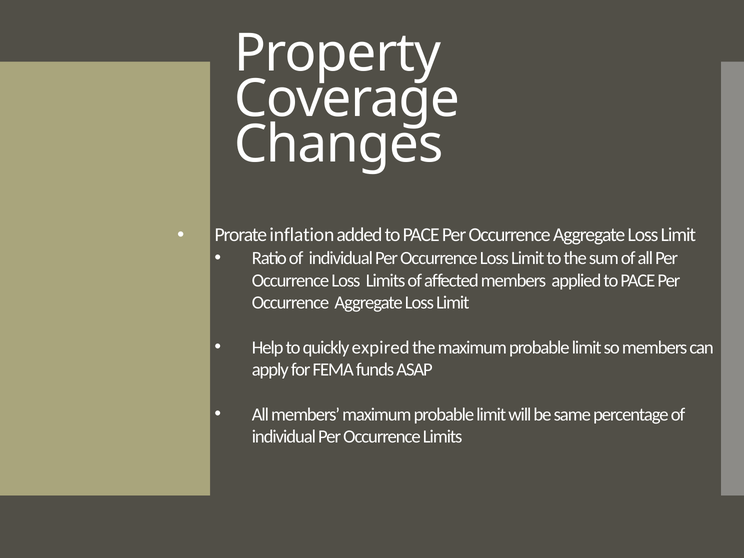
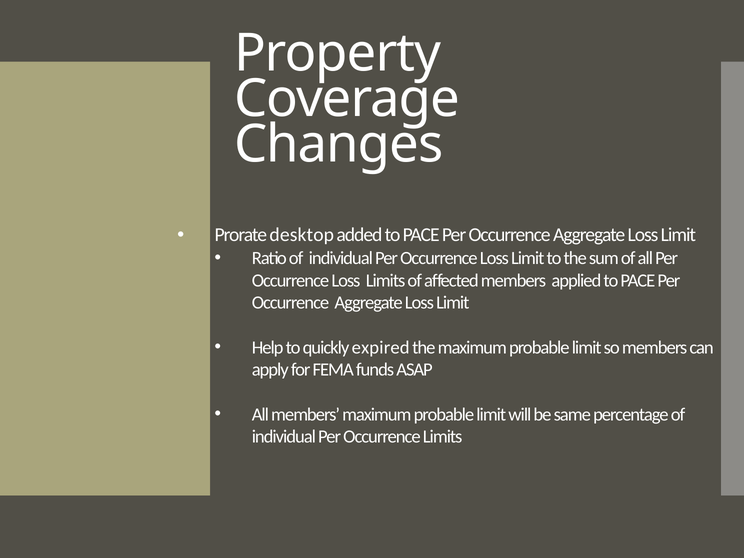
inflation: inflation -> desktop (302, 235)
